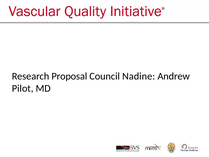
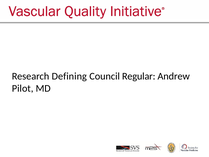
Proposal: Proposal -> Defining (69, 76)
Nadine: Nadine -> Regular (139, 76)
